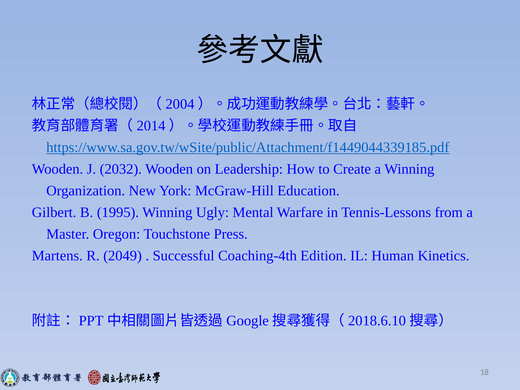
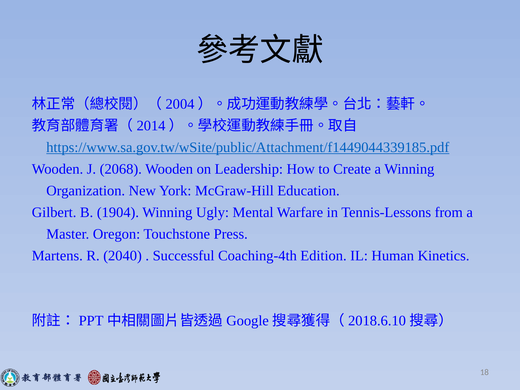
2032: 2032 -> 2068 (121, 169)
1995: 1995 -> 1904 (118, 212)
2049: 2049 -> 2040 (123, 256)
